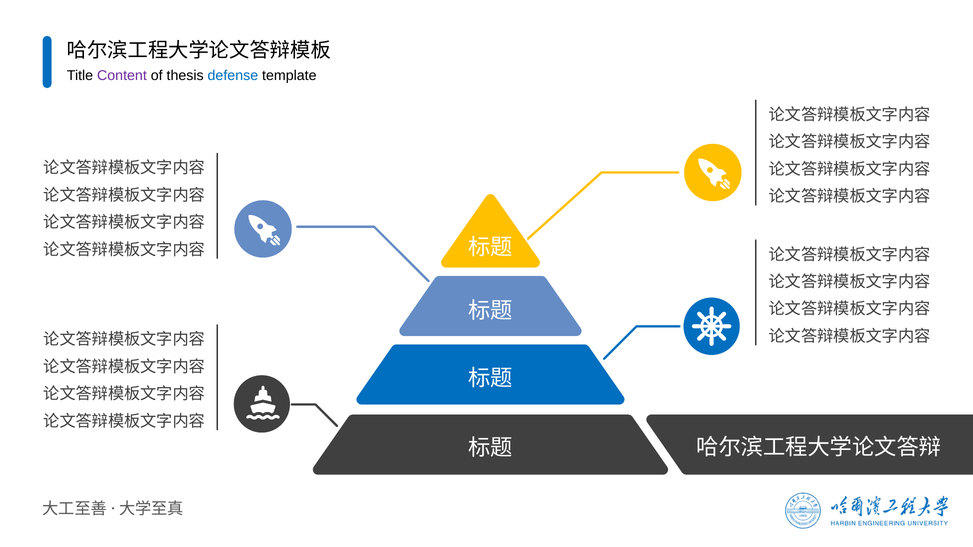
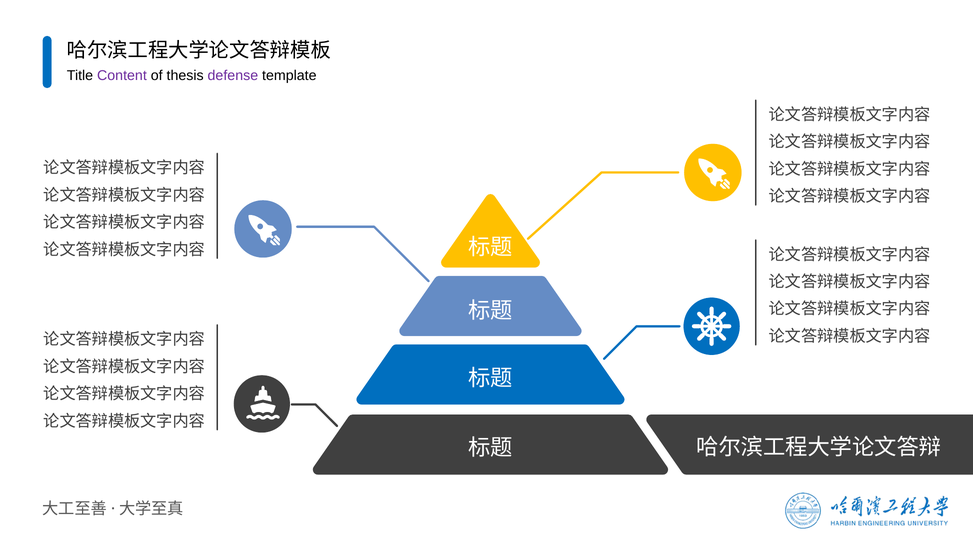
defense colour: blue -> purple (233, 76)
